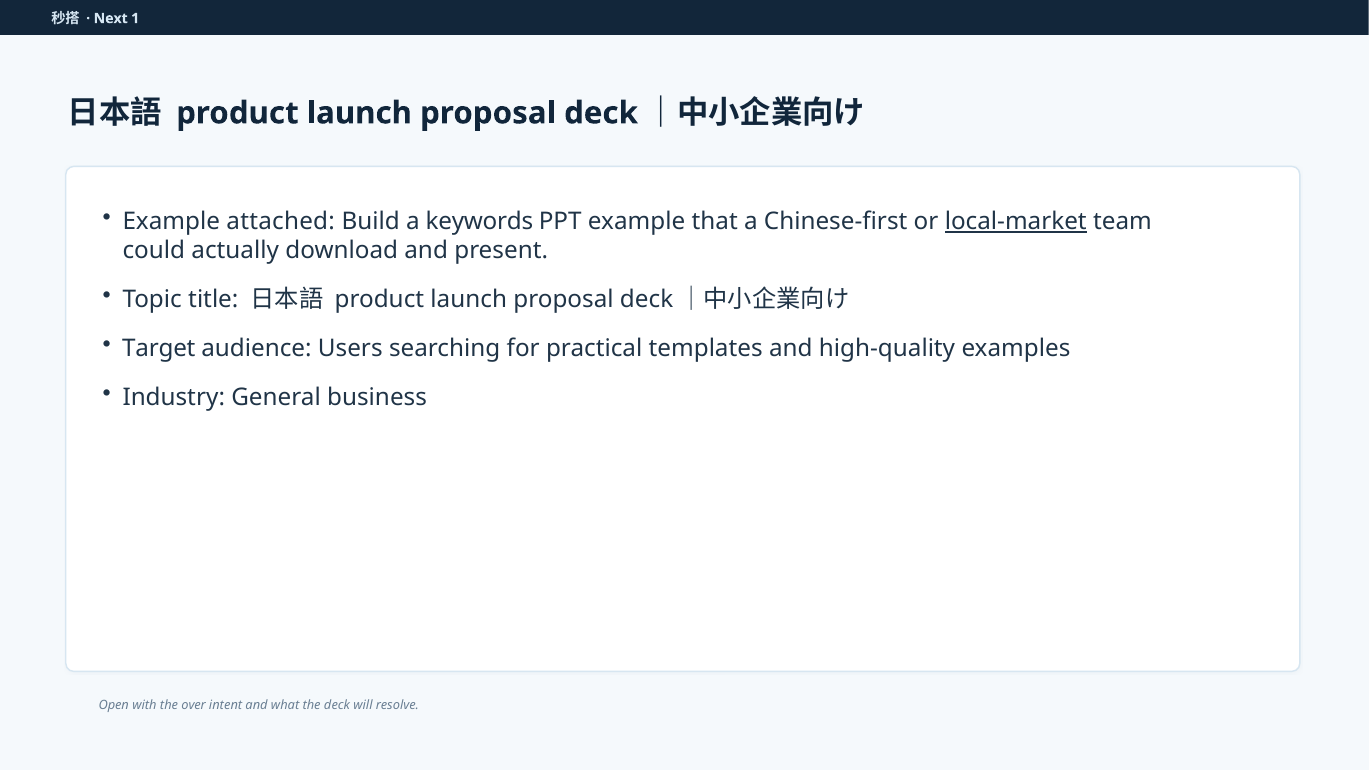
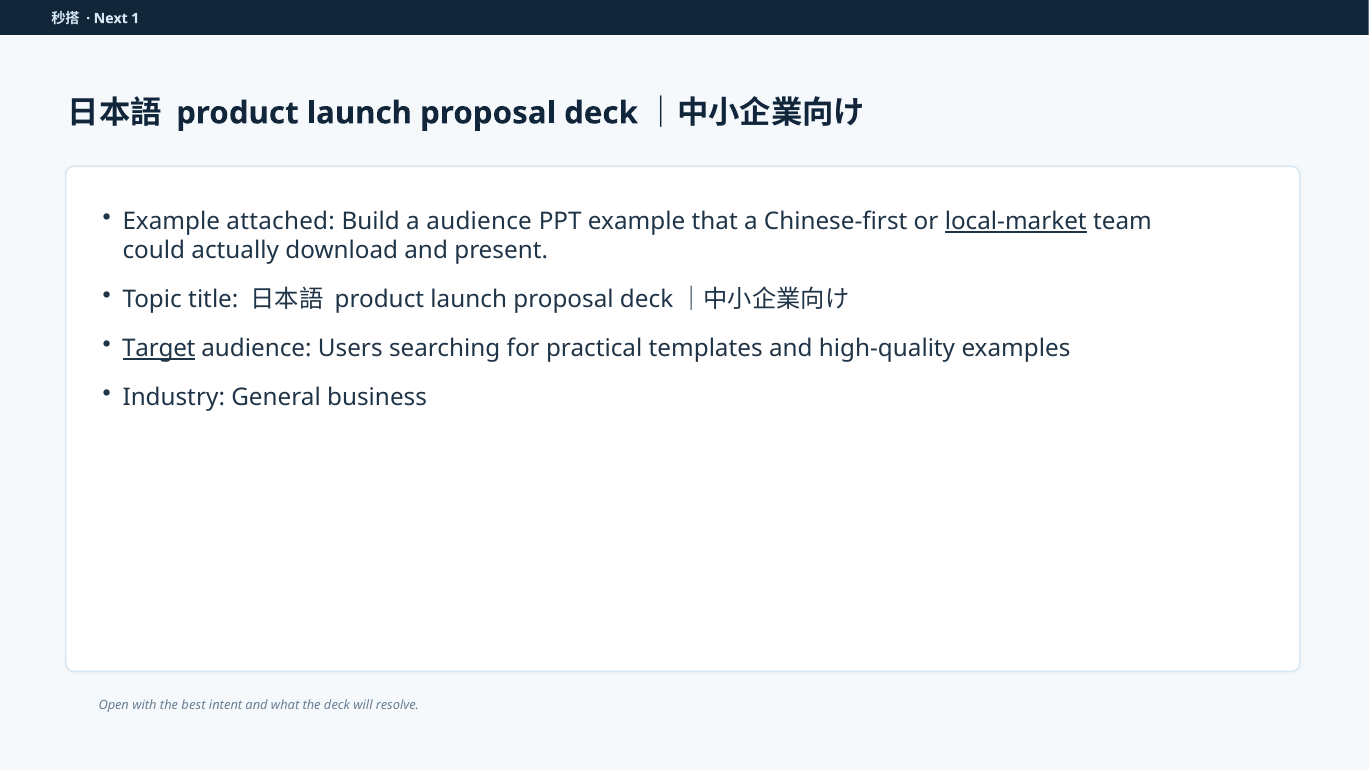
a keywords: keywords -> audience (479, 222)
Target underline: none -> present (159, 349)
over: over -> best (194, 705)
